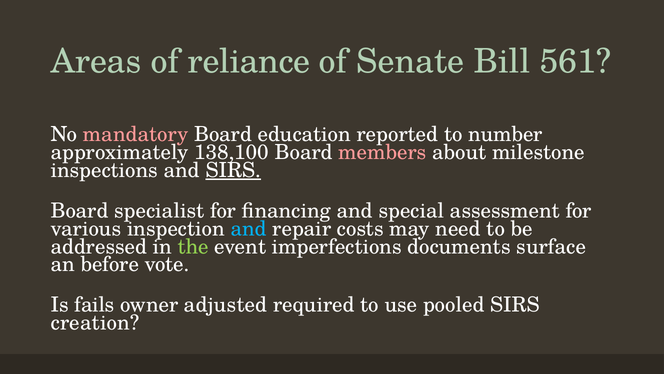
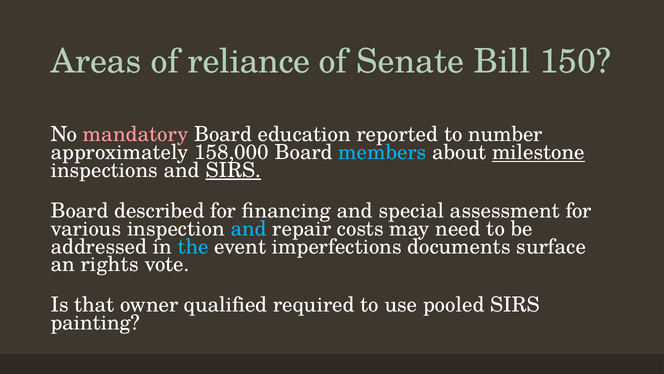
561: 561 -> 150 (575, 61)
138,100: 138,100 -> 158,000 (232, 152)
members colour: pink -> light blue (382, 152)
milestone underline: none -> present (538, 152)
specialist: specialist -> described (159, 210)
the colour: light green -> light blue (193, 246)
before: before -> rights (110, 264)
fails: fails -> that (94, 305)
adjusted: adjusted -> qualified (226, 305)
creation: creation -> painting (95, 322)
